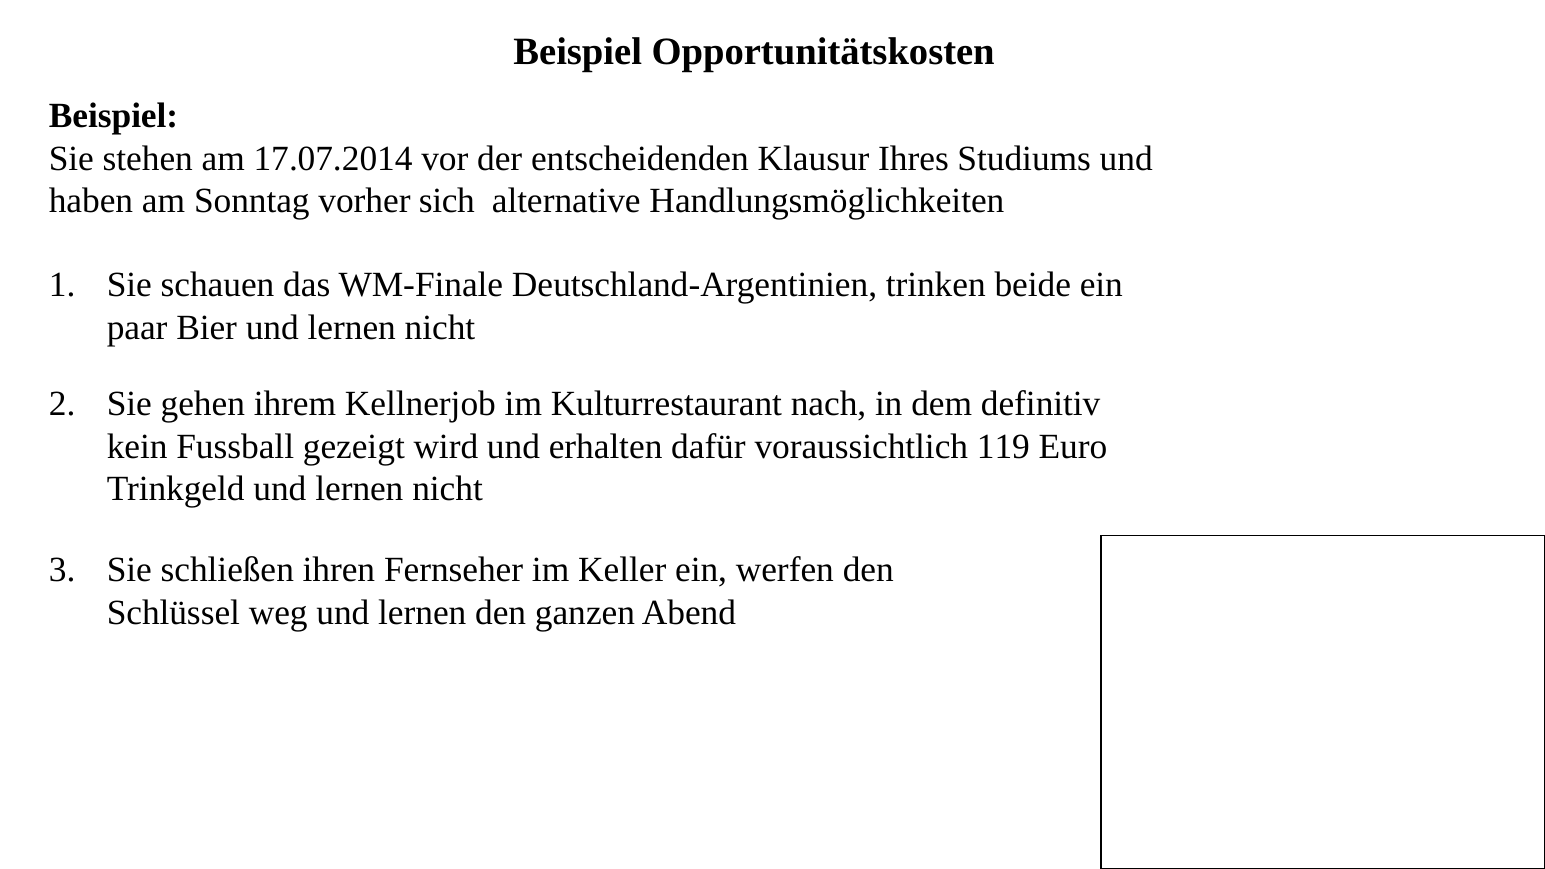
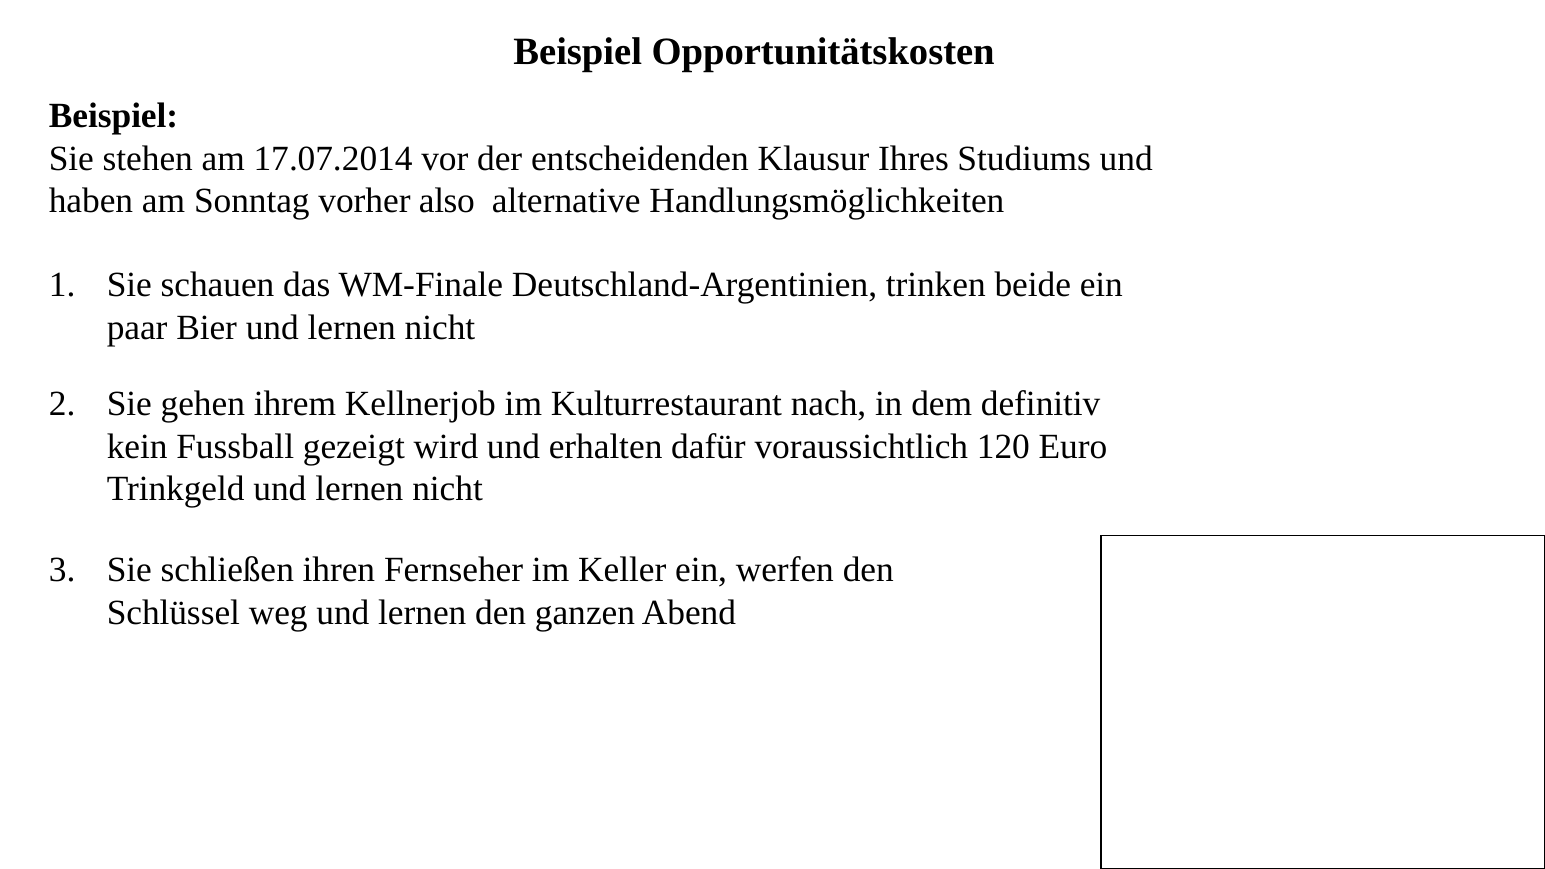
sich: sich -> also (447, 201)
119: 119 -> 120 (1003, 446)
